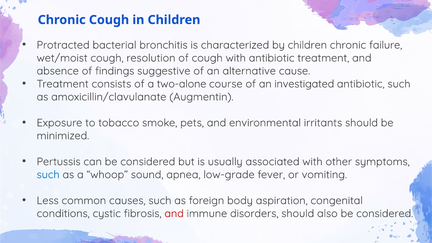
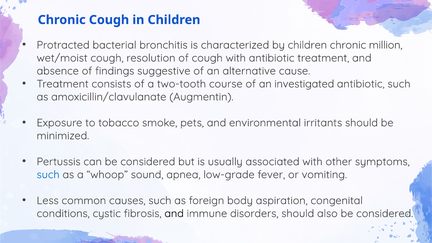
failure: failure -> million (386, 45)
two-alone: two-alone -> two-tooth (182, 84)
and colour: red -> black (174, 213)
